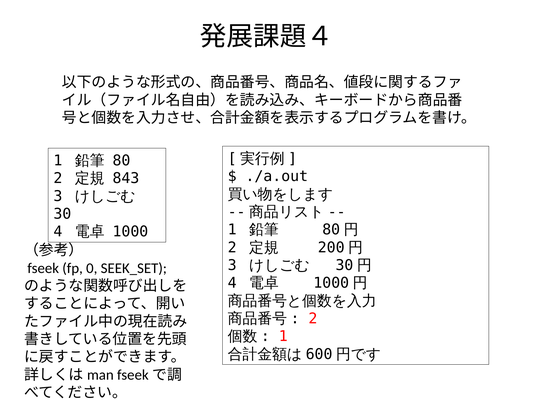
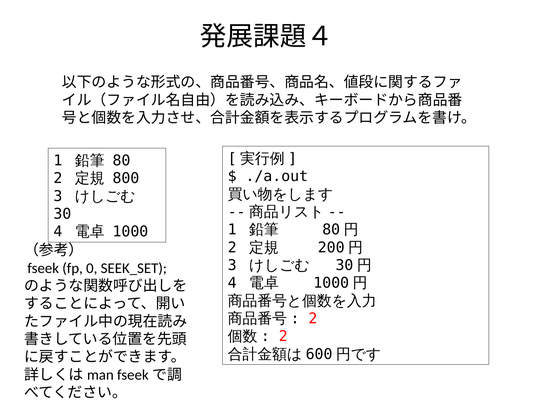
843: 843 -> 800 (126, 178)
1: 1 -> 2 (283, 336)
